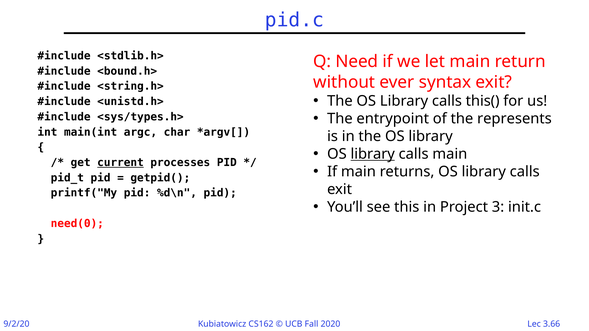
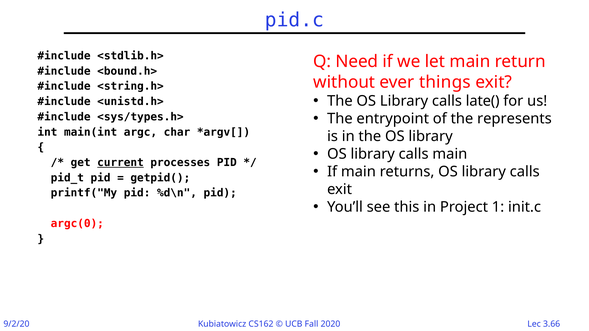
syntax: syntax -> things (445, 82)
this(: this( -> late( (483, 101)
library underline: present -> none (373, 154)
3: 3 -> 1 (498, 207)
need(0: need(0 -> argc(0 (77, 224)
